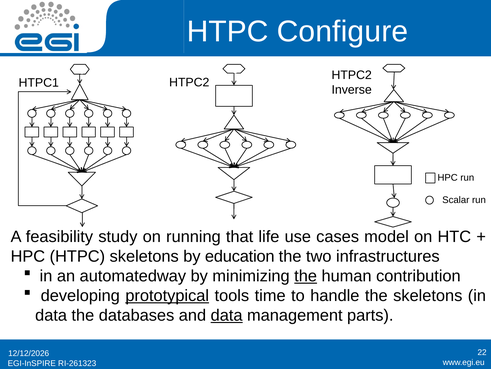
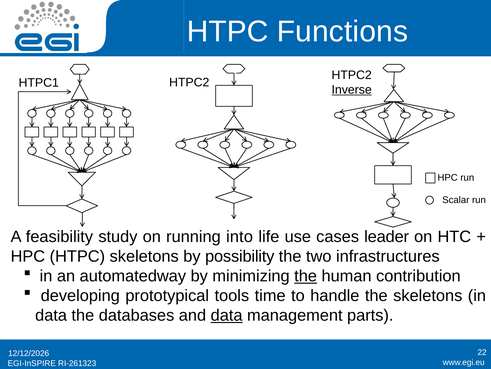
Configure: Configure -> Functions (342, 32)
Inverse underline: none -> present (352, 90)
that: that -> into (240, 236)
model: model -> leader (387, 236)
education: education -> possibility (240, 256)
prototypical underline: present -> none (167, 295)
